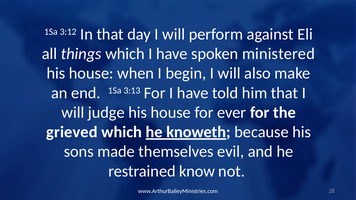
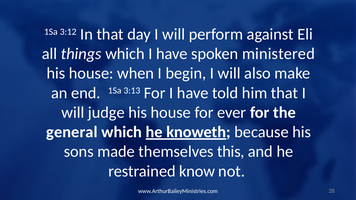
grieved: grieved -> general (72, 132)
evil: evil -> this (231, 152)
